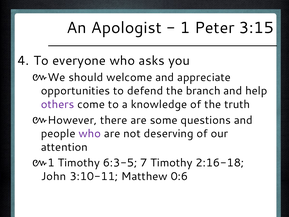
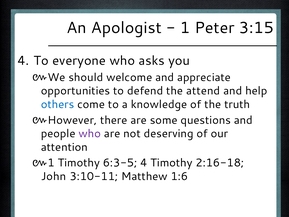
branch: branch -> attend (203, 91)
others colour: purple -> blue (58, 104)
6:3-5 7: 7 -> 4 (144, 163)
0:6: 0:6 -> 1:6 (179, 176)
